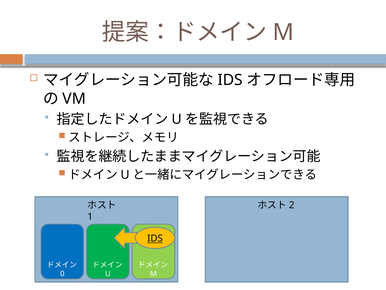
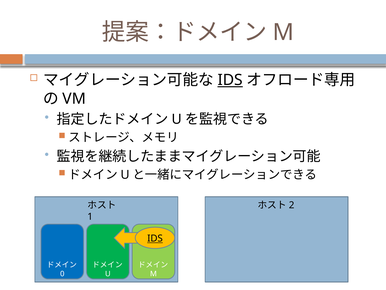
IDS underline: none -> present (230, 80)
